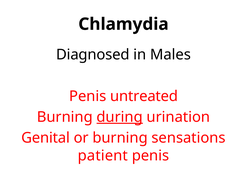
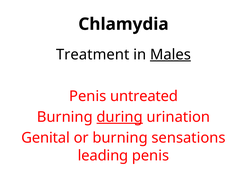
Diagnosed: Diagnosed -> Treatment (93, 54)
Males underline: none -> present (170, 54)
patient: patient -> leading (103, 155)
